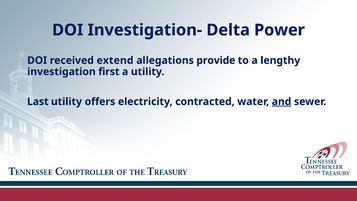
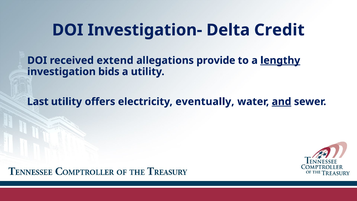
Power: Power -> Credit (279, 30)
lengthy underline: none -> present (280, 60)
first: first -> bids (109, 72)
contracted: contracted -> eventually (205, 102)
